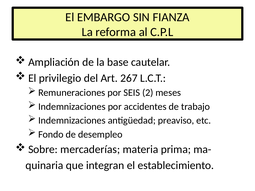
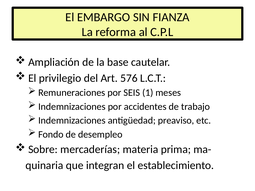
267: 267 -> 576 (129, 78)
2: 2 -> 1 (148, 93)
